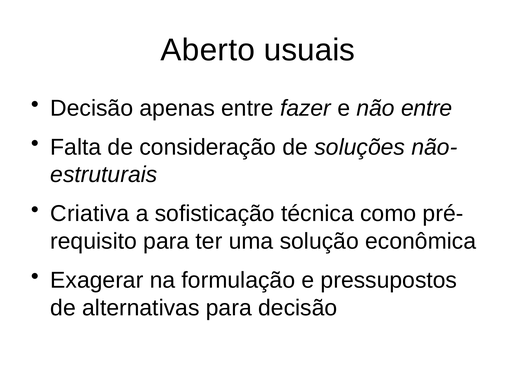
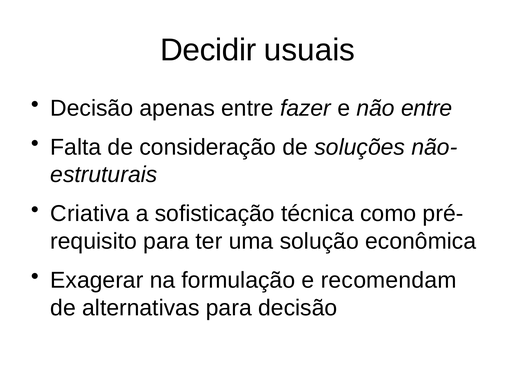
Aberto: Aberto -> Decidir (208, 50)
pressupostos: pressupostos -> recomendam (389, 280)
